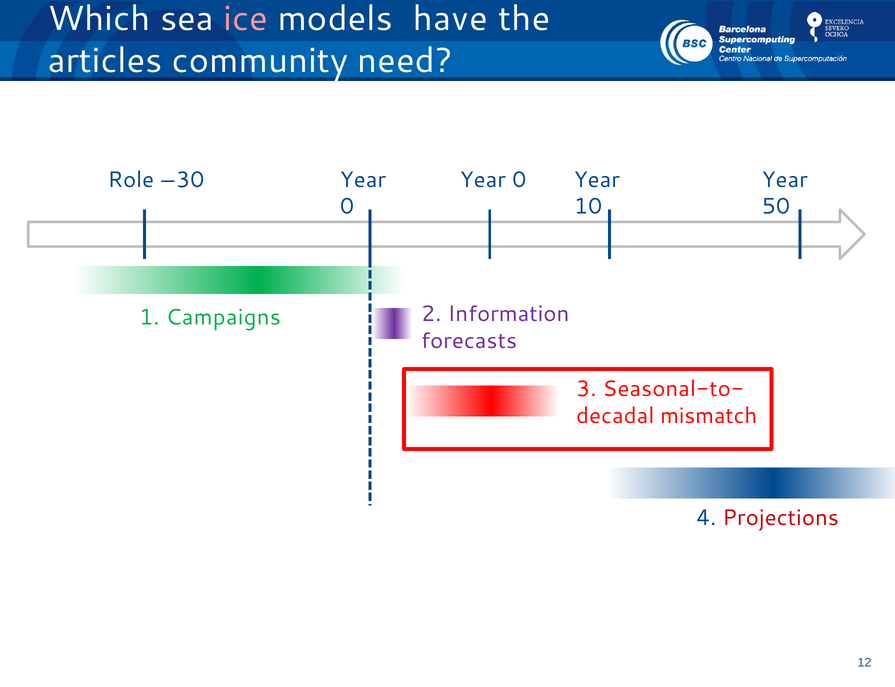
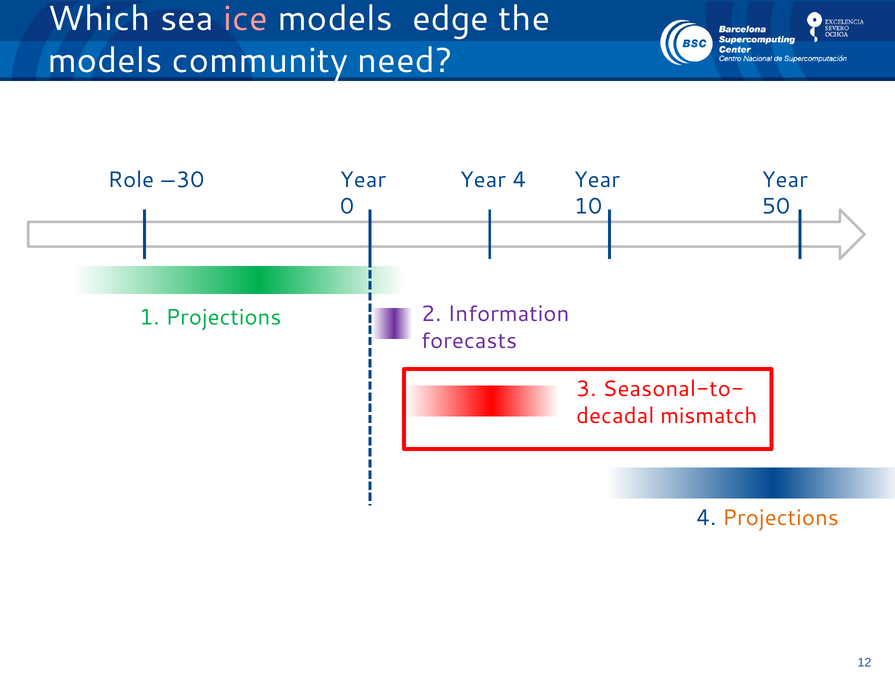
have: have -> edge (451, 19)
articles: articles -> models (105, 61)
0: 0 -> 4 (519, 180)
1 Campaigns: Campaigns -> Projections (223, 318)
Projections colour: red -> orange (781, 518)
